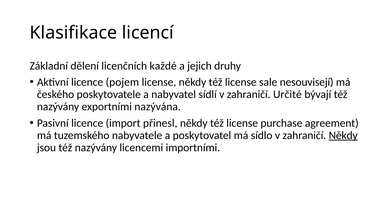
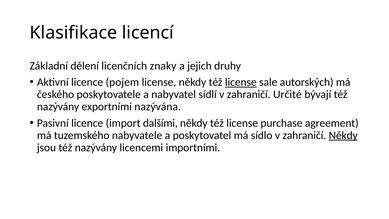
každé: každé -> znaky (163, 66)
license underline: none -> present (241, 82)
nesouvisejí: nesouvisejí -> autorských (307, 82)
přinesl: přinesl -> dalšími (160, 123)
